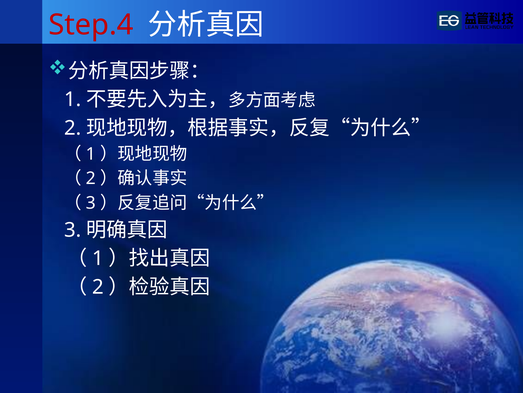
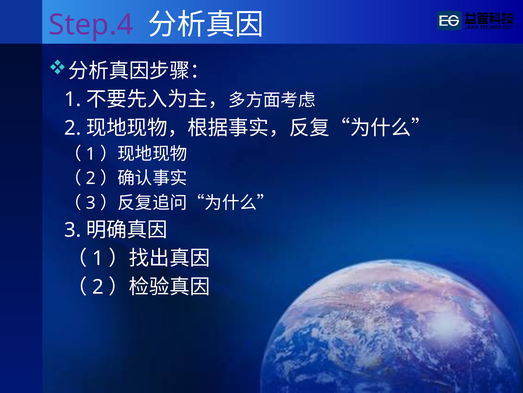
Step.4 colour: red -> purple (91, 25)
